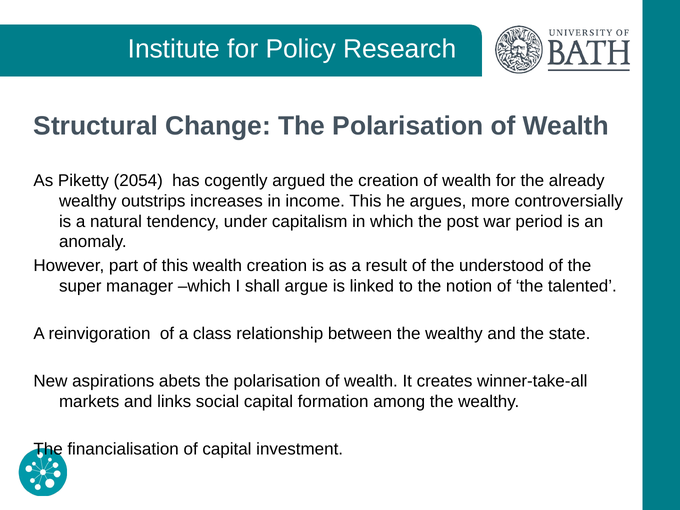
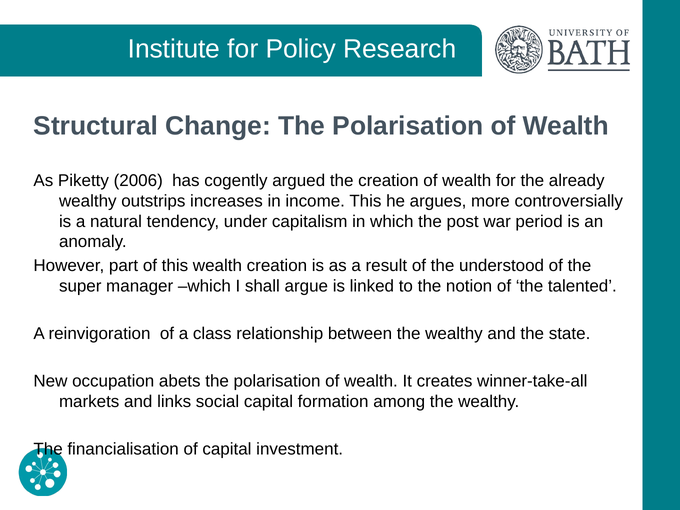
2054: 2054 -> 2006 (138, 181)
aspirations: aspirations -> occupation (113, 381)
